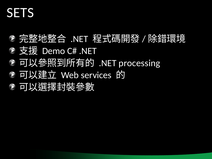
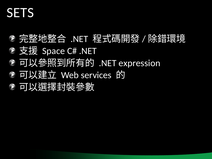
Demo: Demo -> Space (54, 51)
processing: processing -> expression (139, 63)
